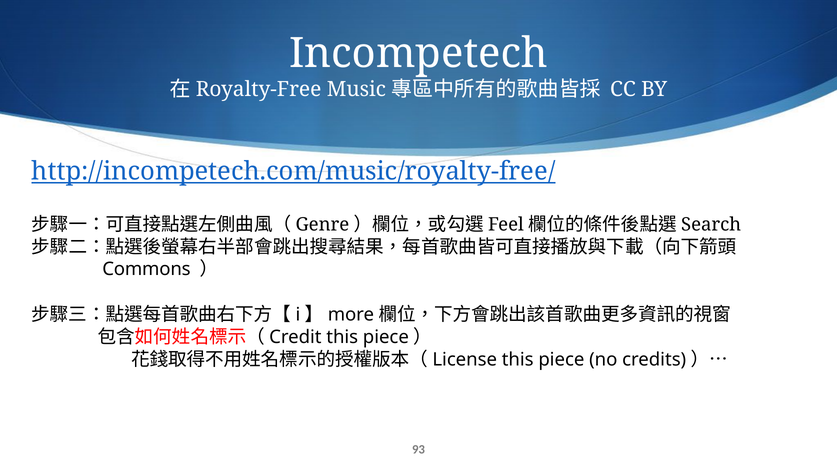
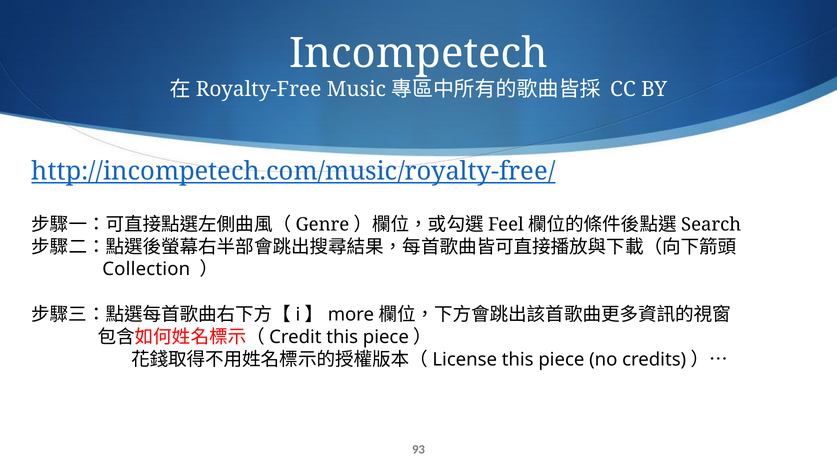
Commons: Commons -> Collection (146, 269)
